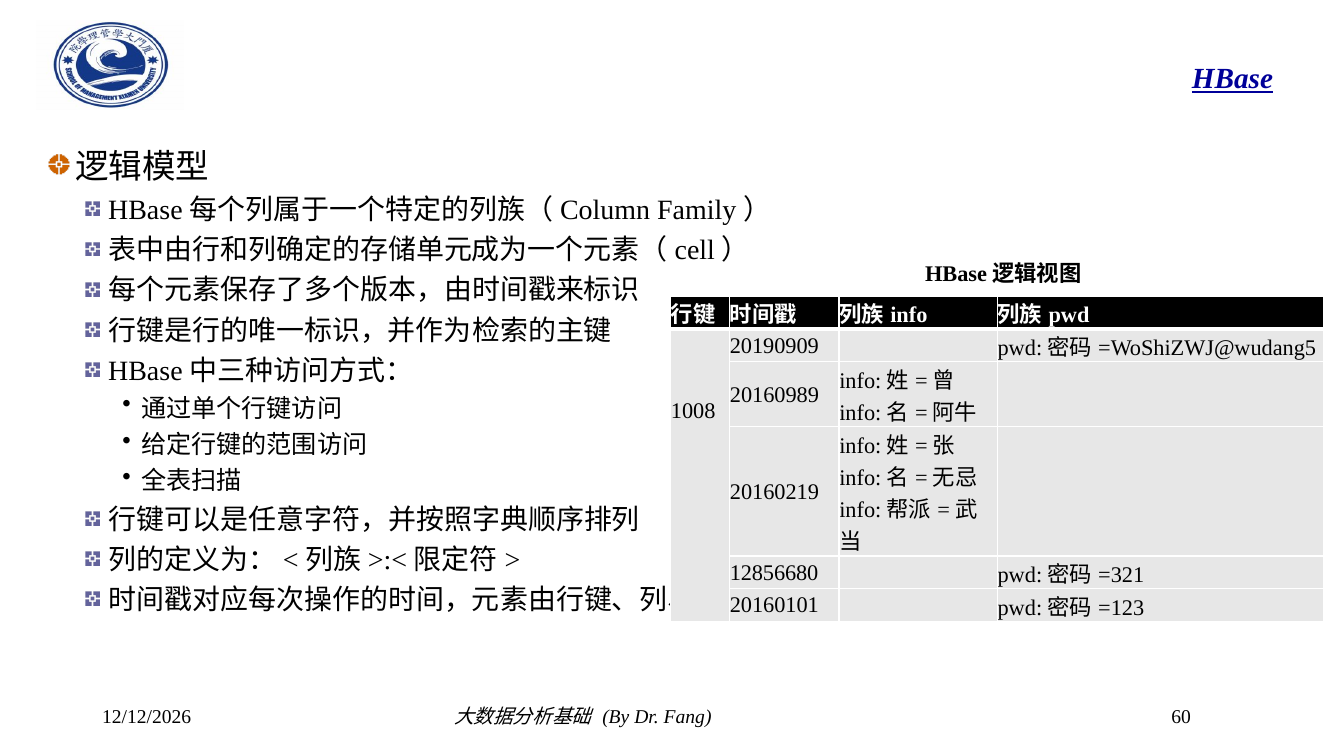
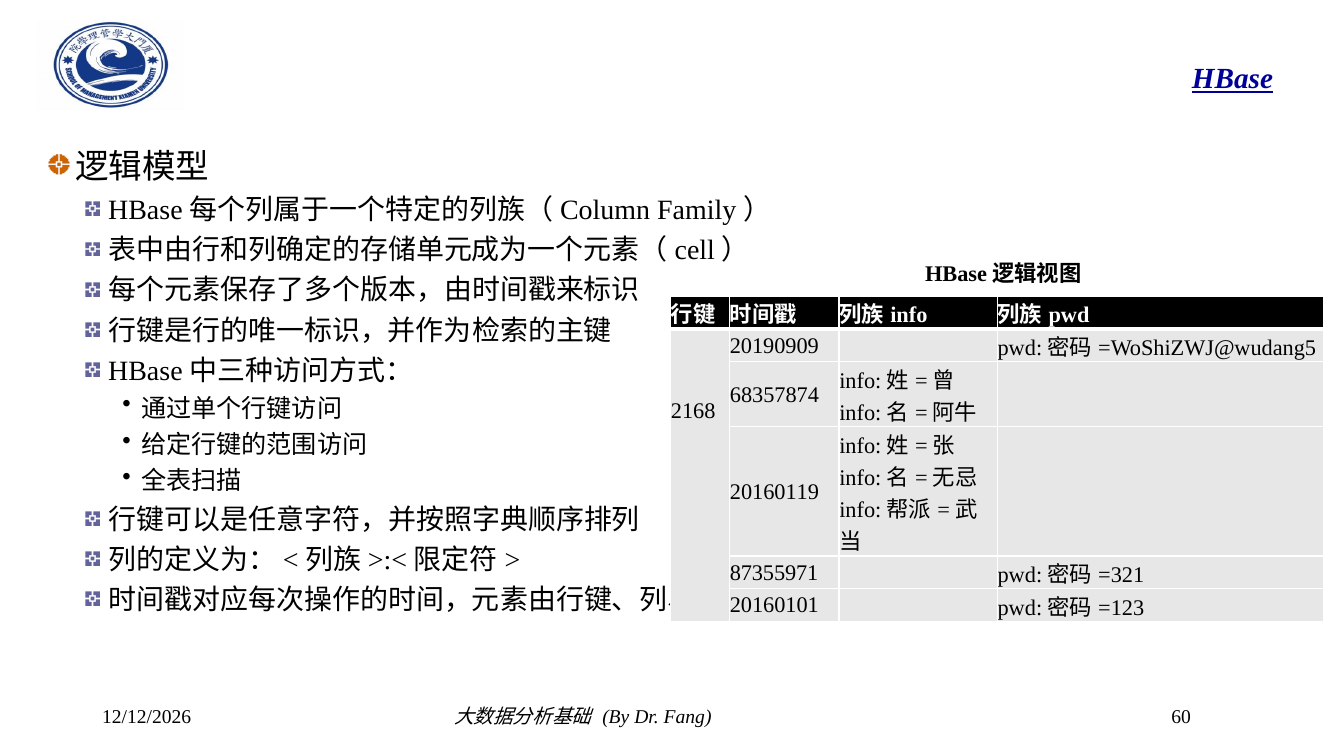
20160989: 20160989 -> 68357874 (774, 395)
1008: 1008 -> 2168 (693, 412)
20160219: 20160219 -> 20160119 (774, 492)
12856680: 12856680 -> 87355971 (774, 573)
